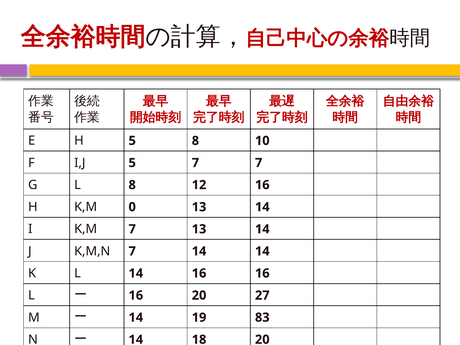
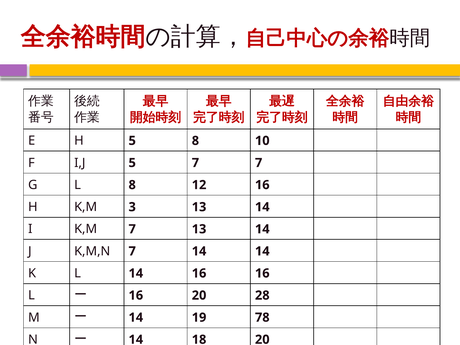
0: 0 -> 3 (132, 207)
27: 27 -> 28 (262, 295)
83: 83 -> 78 (262, 317)
